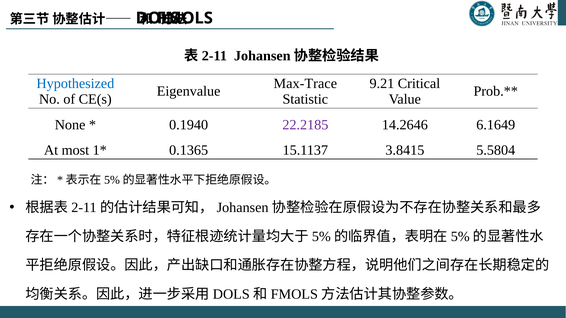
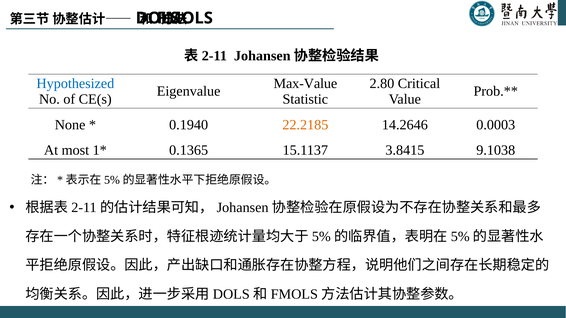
Max-Trace: Max-Trace -> Max-Value (305, 84)
9.21: 9.21 -> 2.80 (382, 84)
22.2185 colour: purple -> orange (305, 125)
6.1649: 6.1649 -> 0.0003 (496, 125)
5.5804: 5.5804 -> 9.1038 (496, 151)
